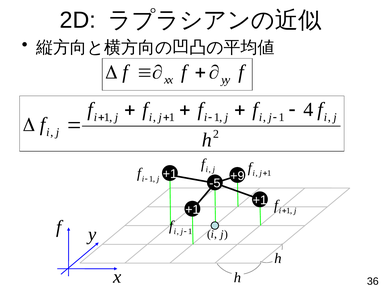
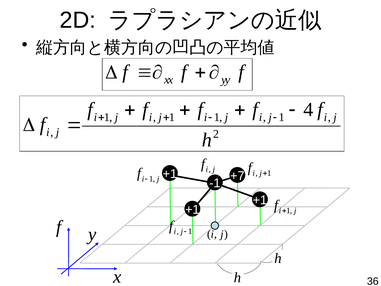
+9: +9 -> +7 (237, 176)
-5: -5 -> -1 (215, 183)
